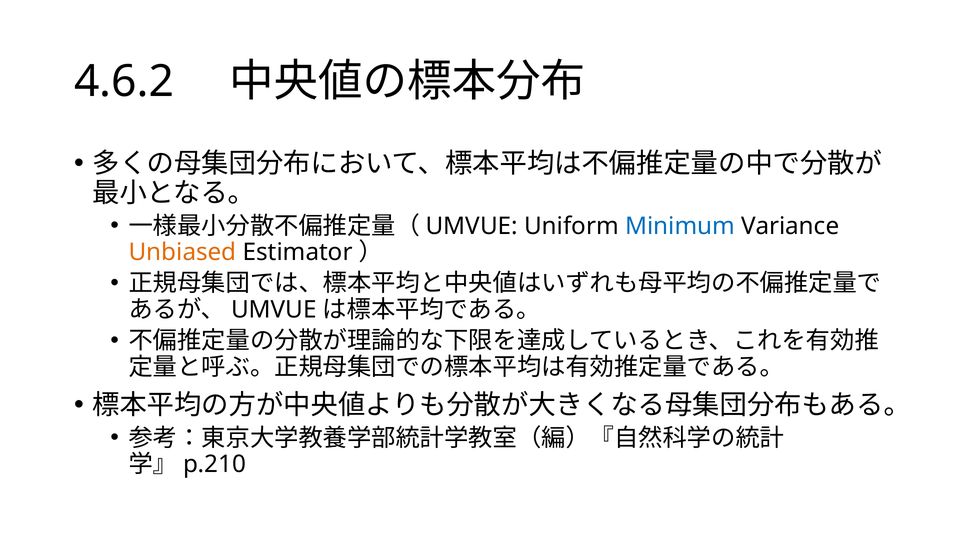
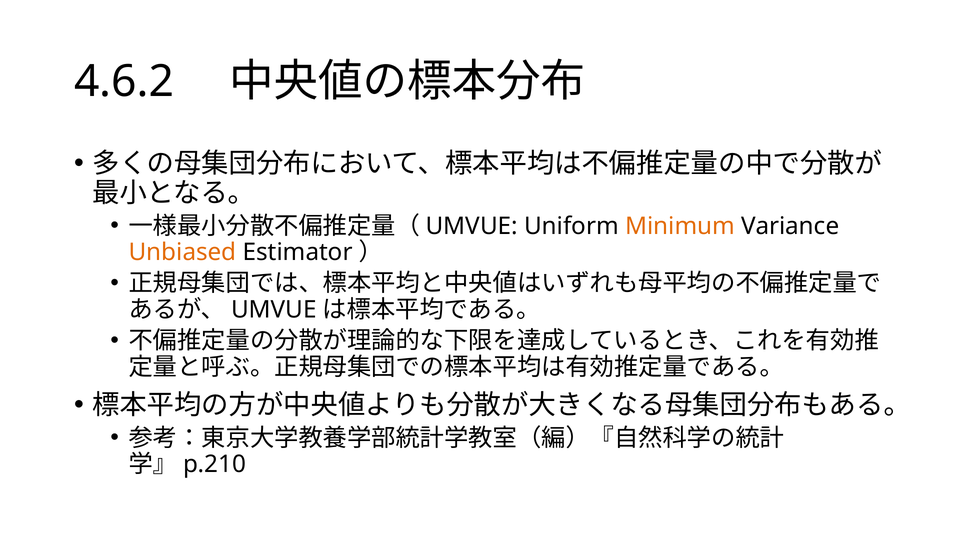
Minimum colour: blue -> orange (680, 226)
